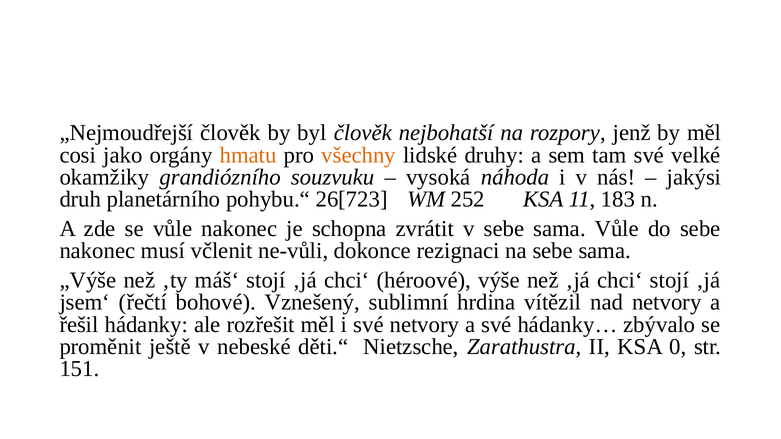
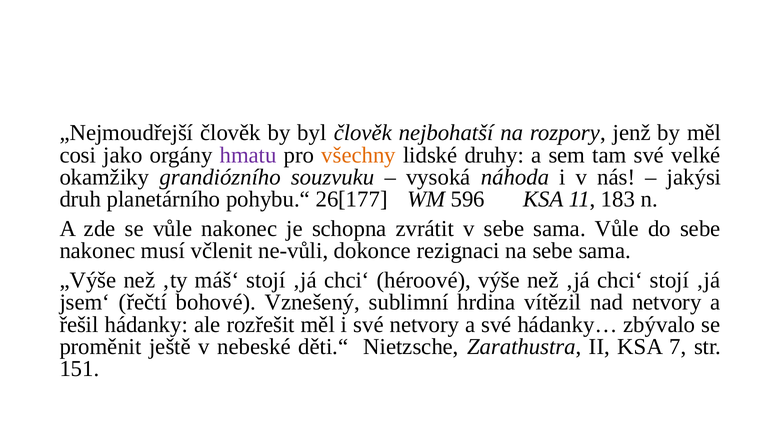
hmatu colour: orange -> purple (248, 155)
26[723: 26[723 -> 26[177 (352, 199)
252: 252 -> 596 (468, 199)
0: 0 -> 7 (678, 347)
